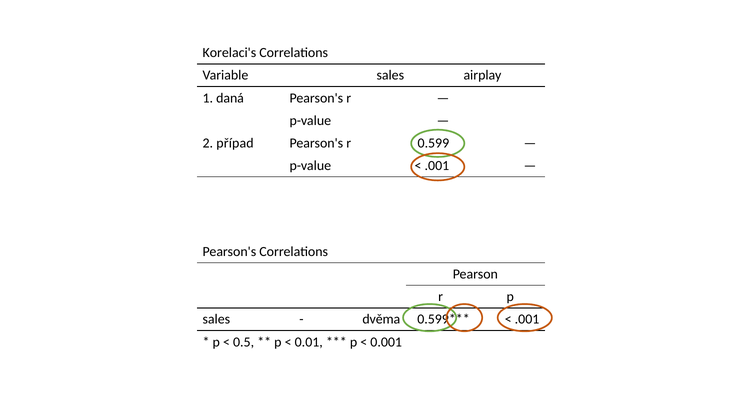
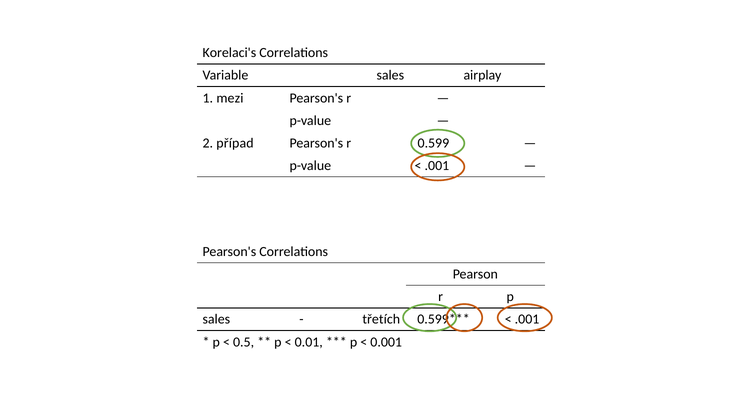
daná: daná -> mezi (230, 98)
dvěma: dvěma -> třetích (381, 320)
